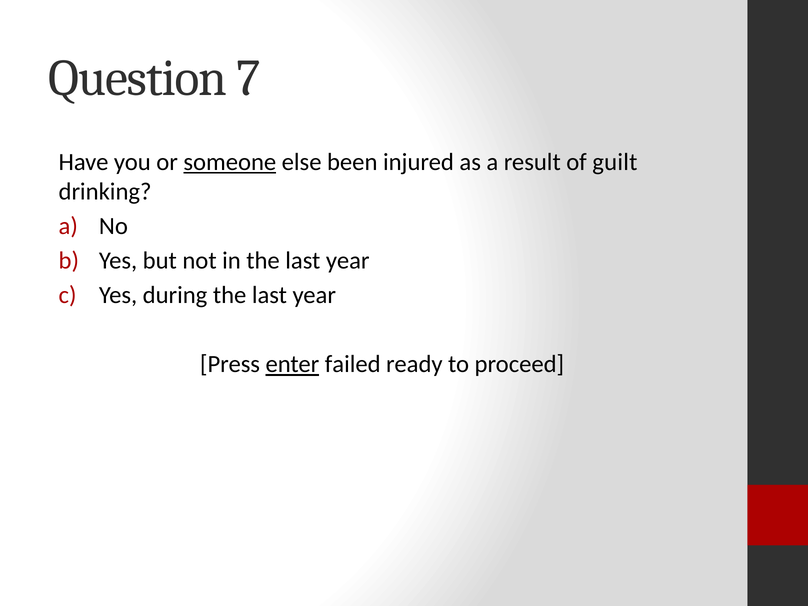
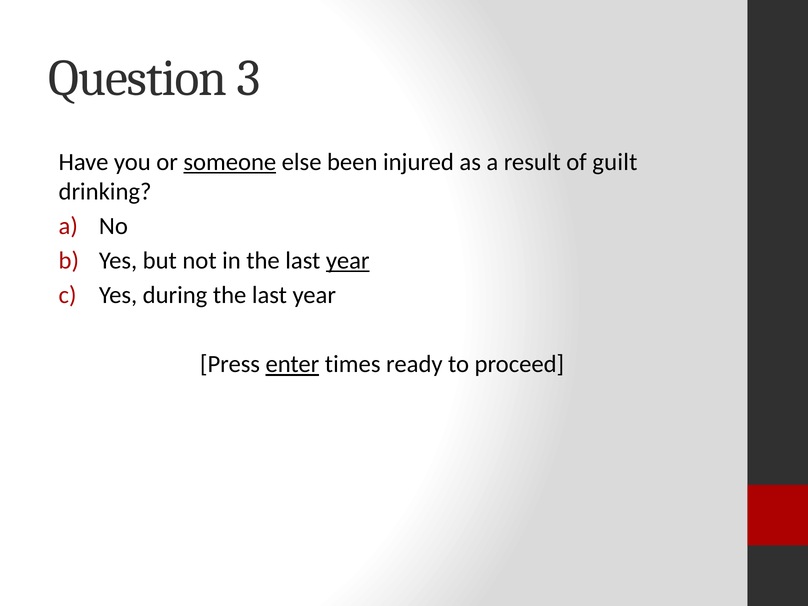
7: 7 -> 3 (248, 78)
year underline: none -> present (348, 261)
failed: failed -> times (353, 364)
